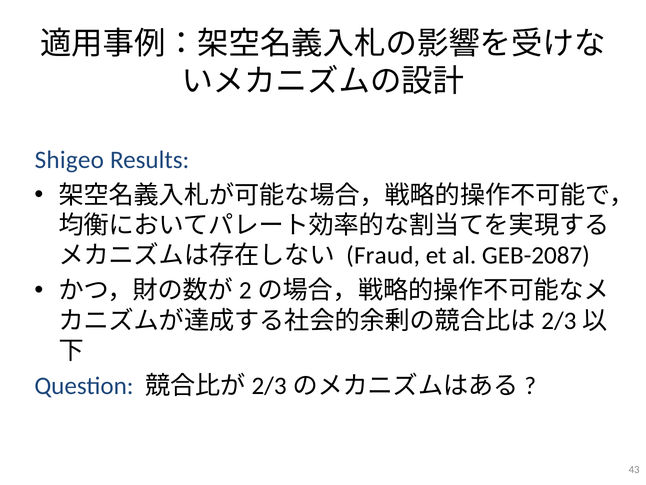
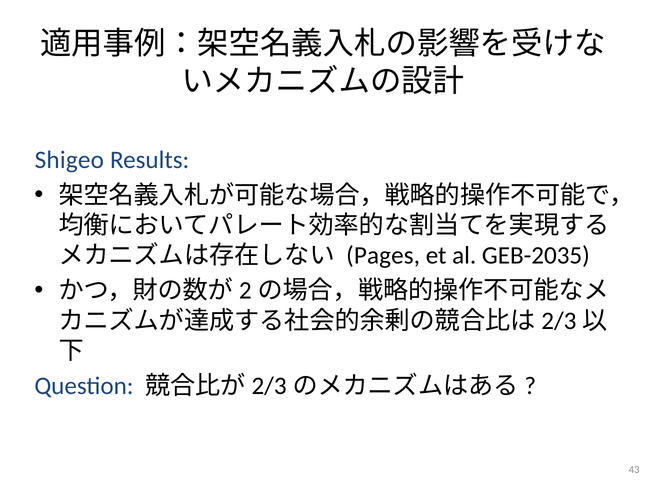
Fraud: Fraud -> Pages (383, 255)
GEB-2087: GEB-2087 -> GEB-2035 (536, 255)
